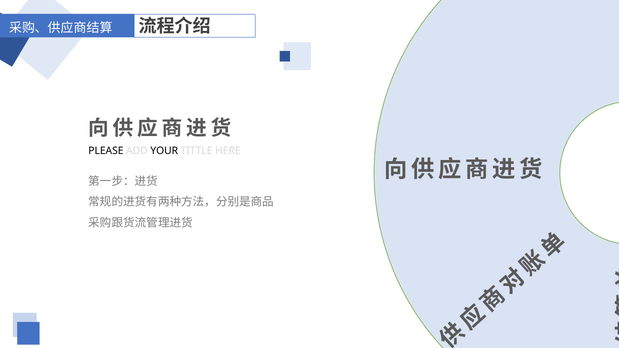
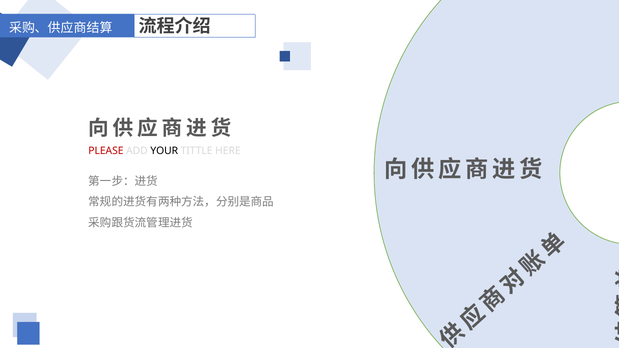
PLEASE colour: black -> red (106, 151)
